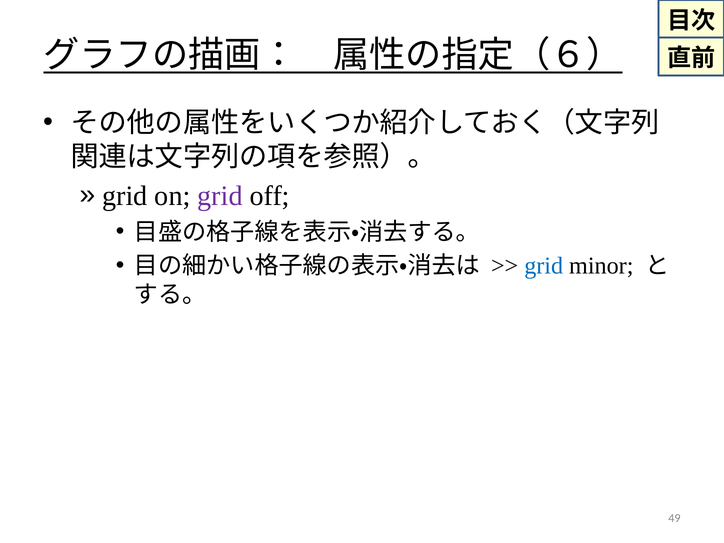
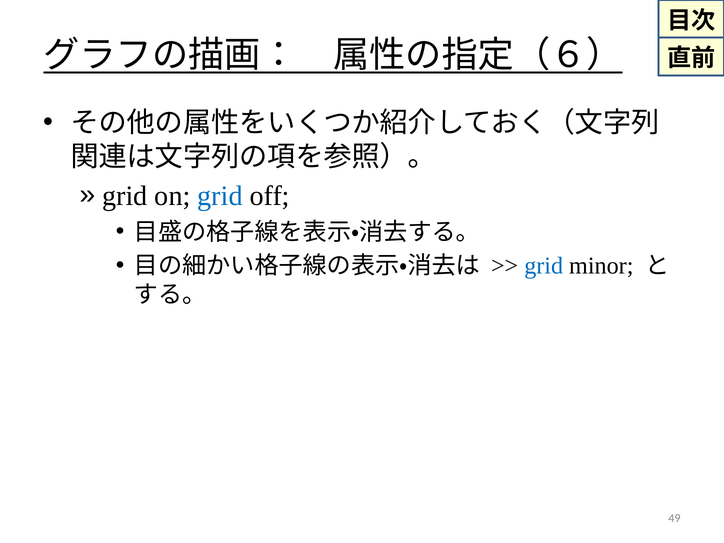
grid colour: purple -> blue (220, 196)
